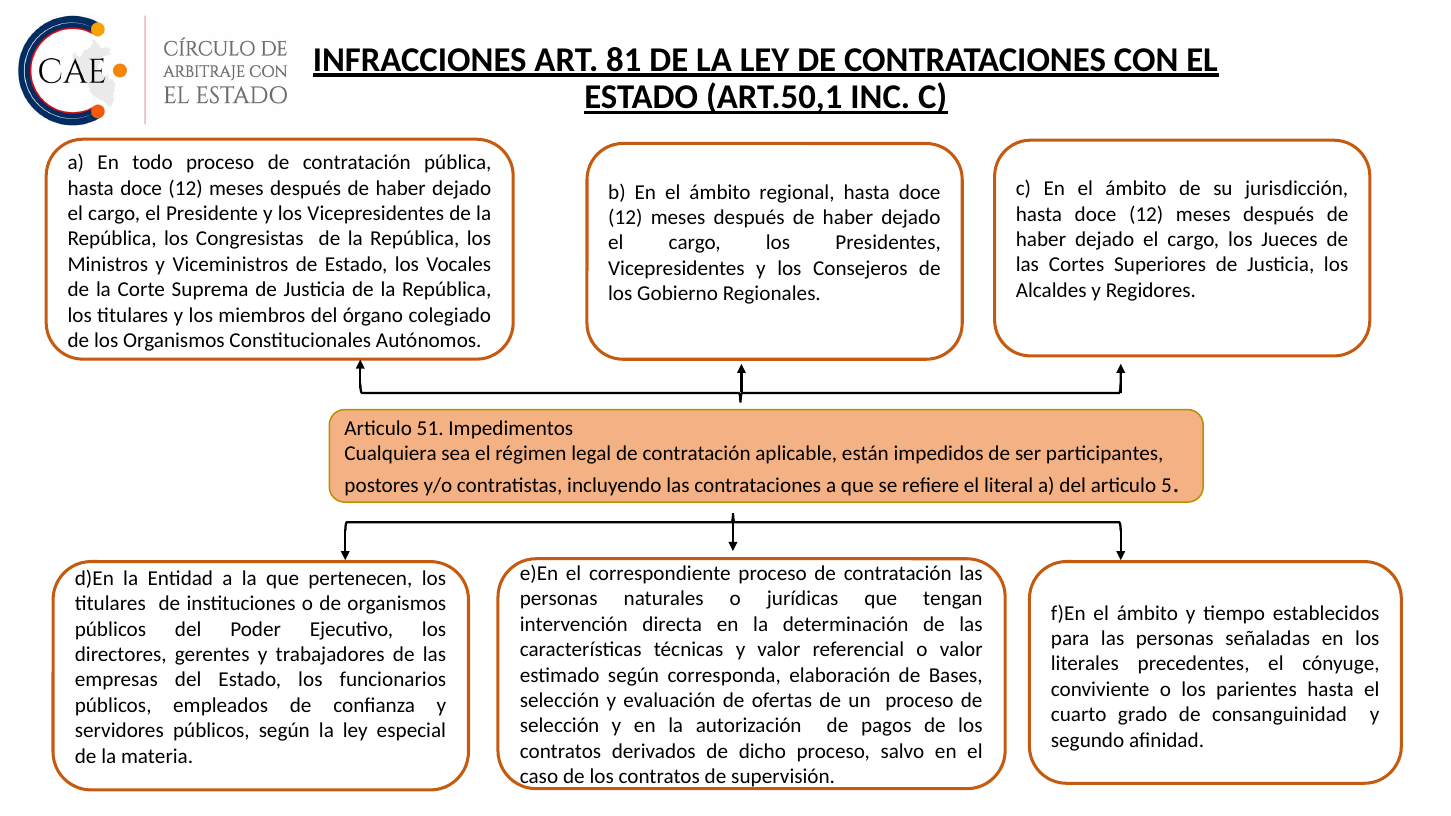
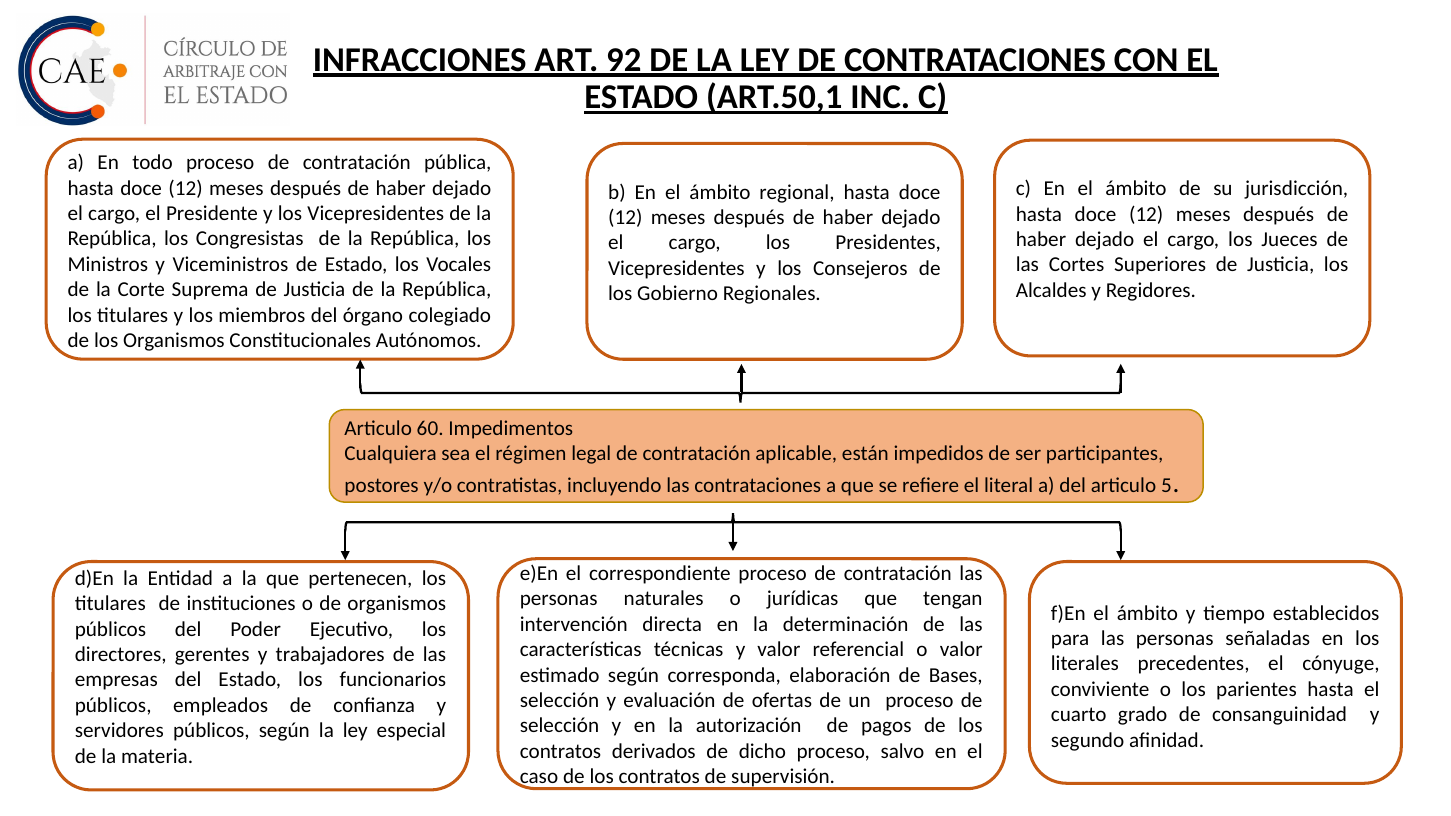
81: 81 -> 92 (624, 60)
51: 51 -> 60 (430, 428)
